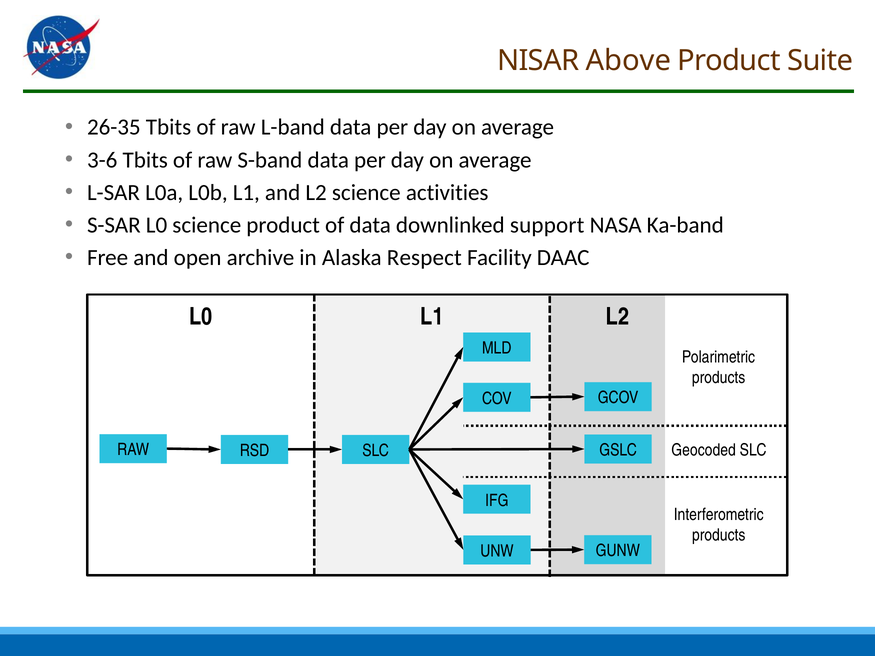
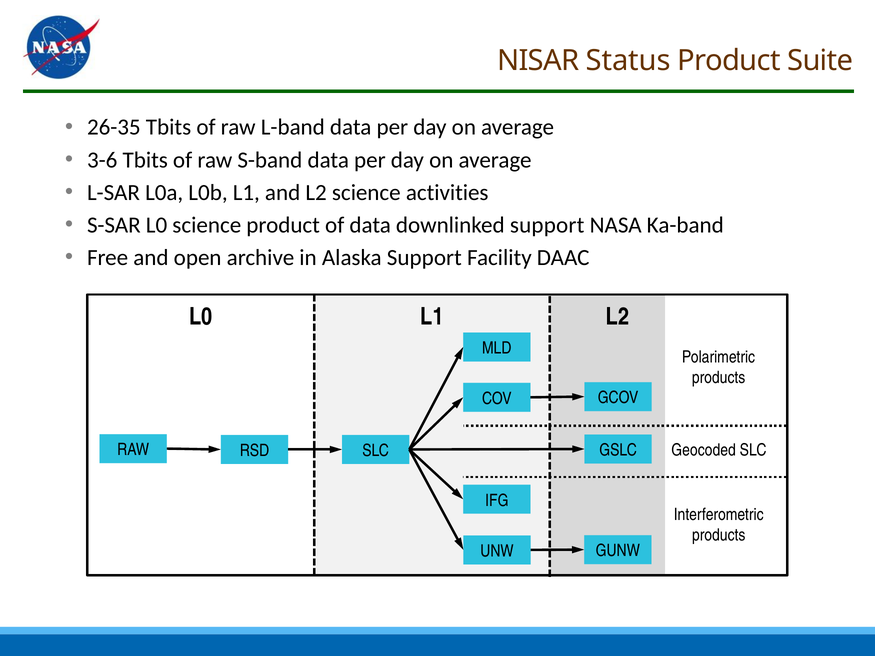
Above: Above -> Status (628, 61)
Alaska Respect: Respect -> Support (424, 258)
